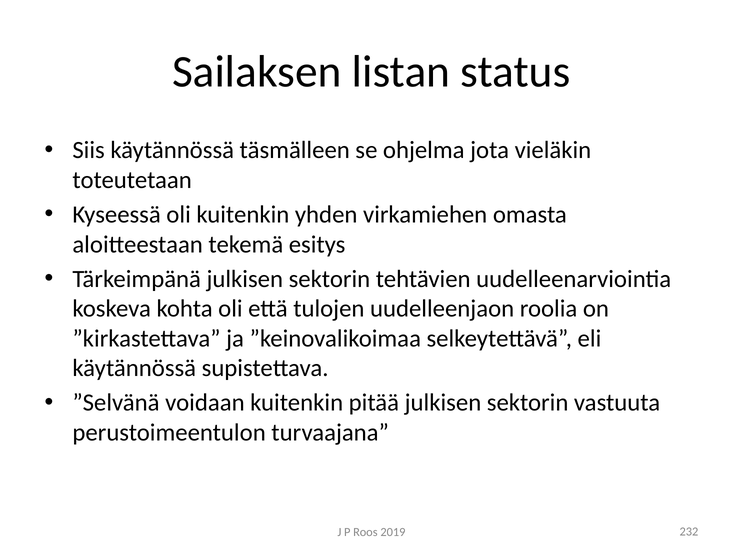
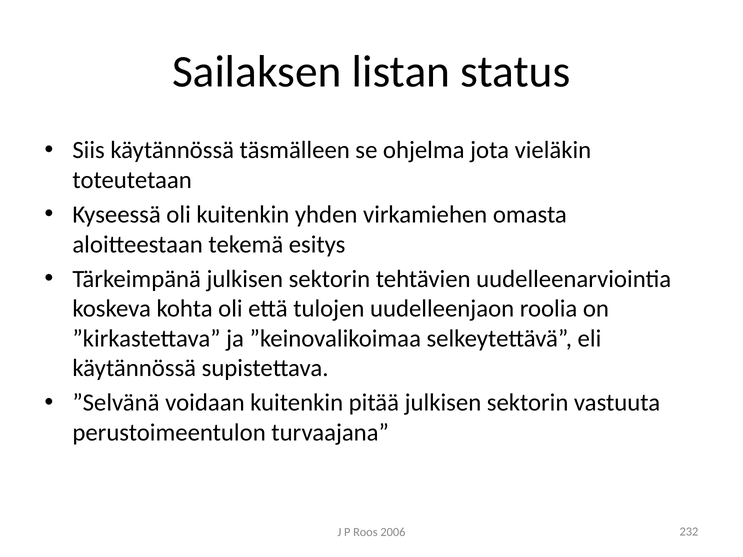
2019: 2019 -> 2006 (393, 532)
